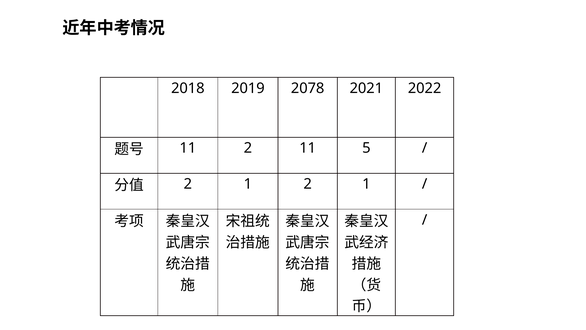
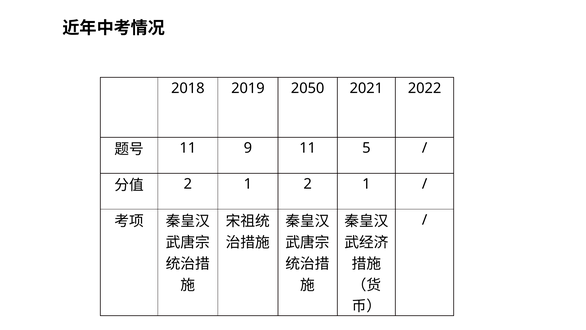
2078: 2078 -> 2050 (308, 88)
11 2: 2 -> 9 (248, 148)
